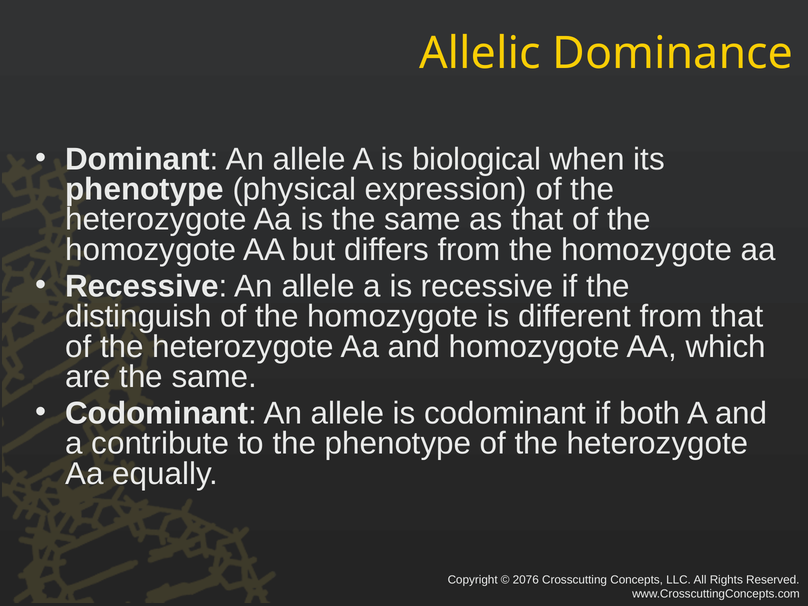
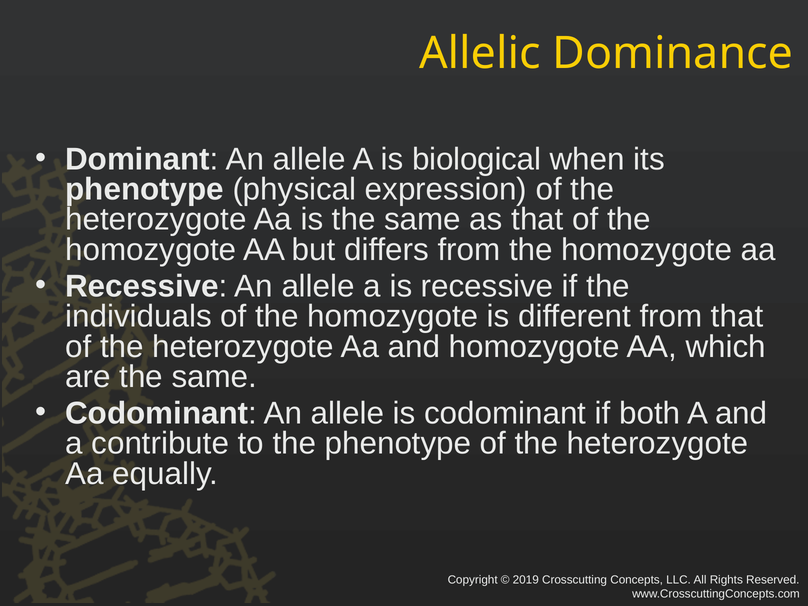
distinguish: distinguish -> individuals (139, 316)
2076: 2076 -> 2019 (526, 580)
